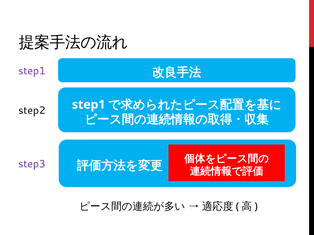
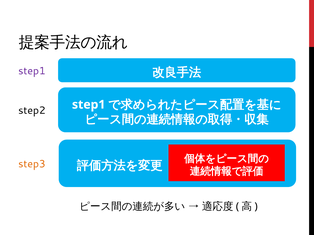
step3 colour: purple -> orange (32, 164)
